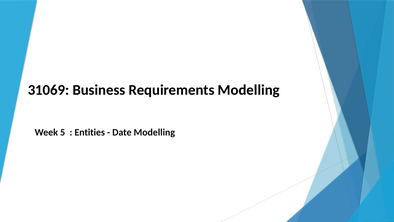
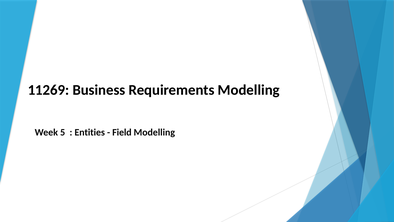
31069: 31069 -> 11269 (48, 90)
Date: Date -> Field (122, 132)
